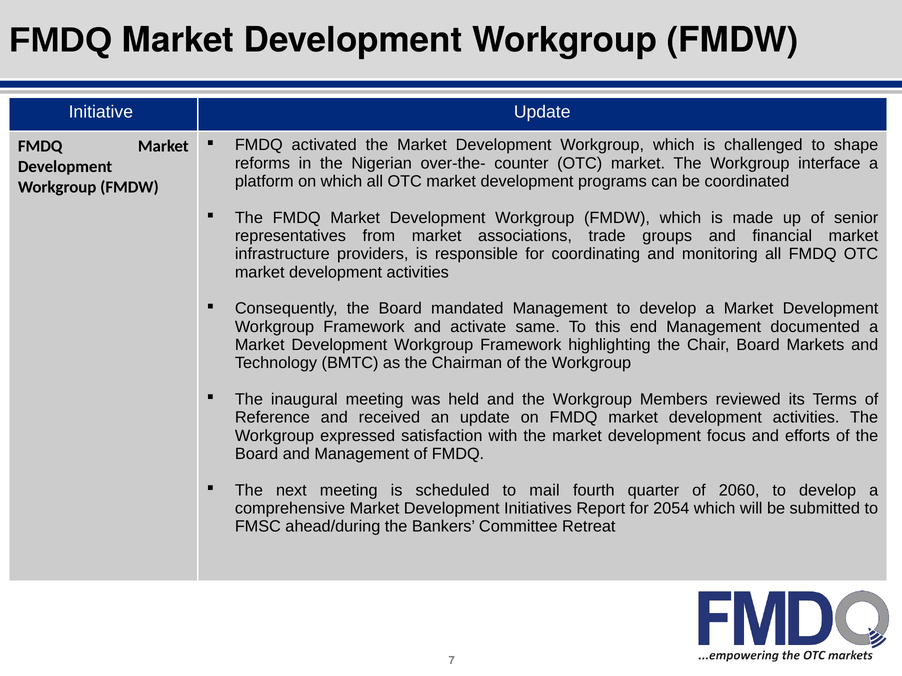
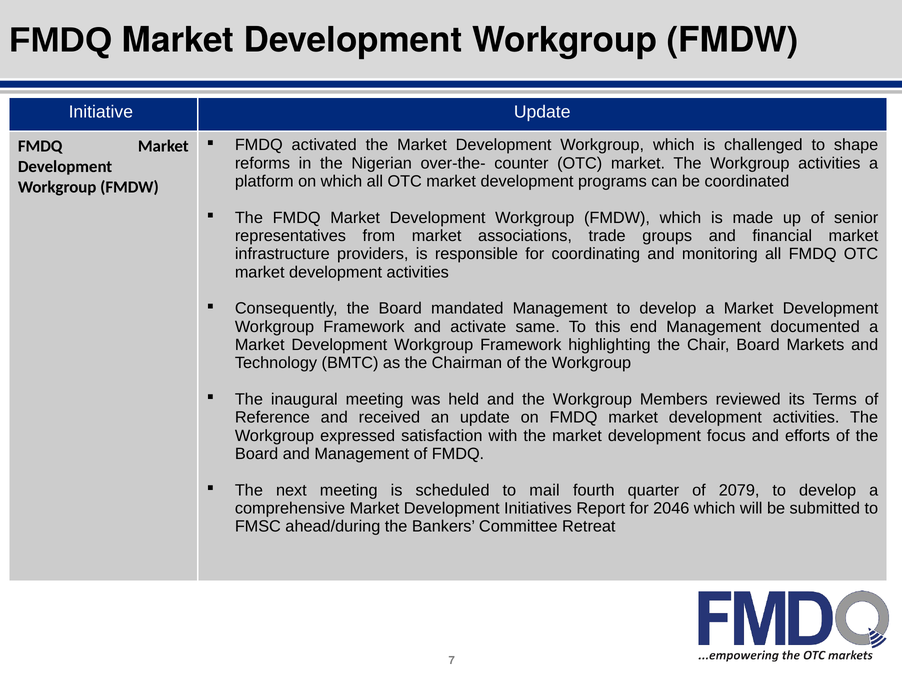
Workgroup interface: interface -> activities (829, 163)
2060: 2060 -> 2079 (739, 491)
2054: 2054 -> 2046 (671, 509)
